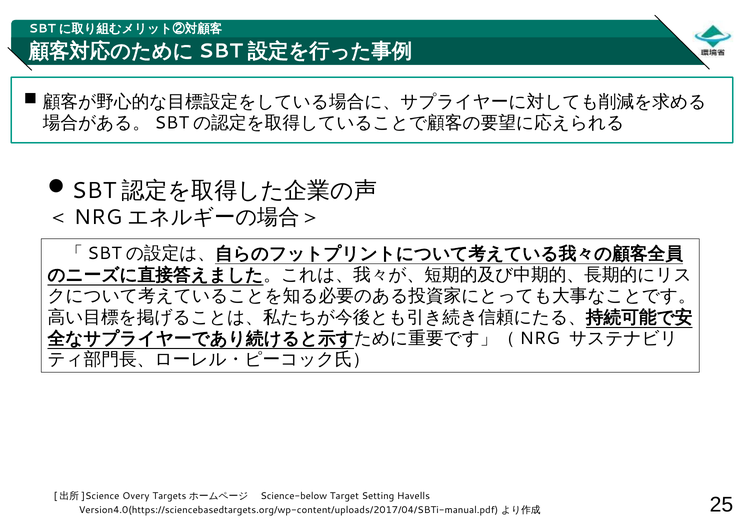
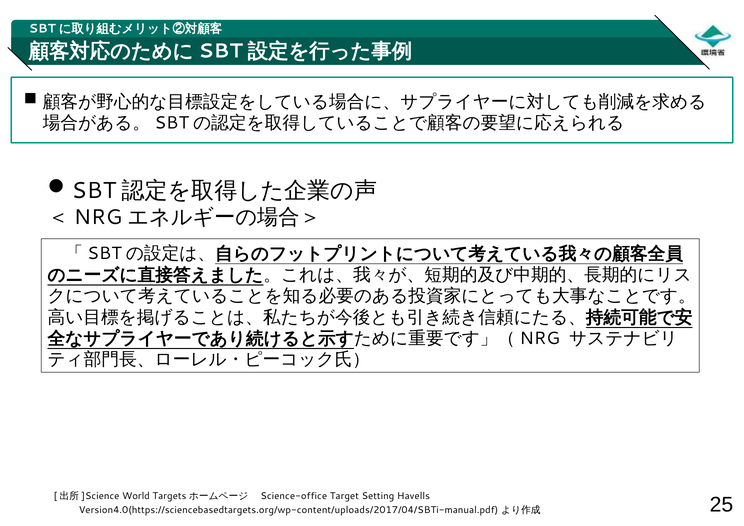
Overy: Overy -> World (136, 496)
Science-below: Science-below -> Science-office (294, 496)
